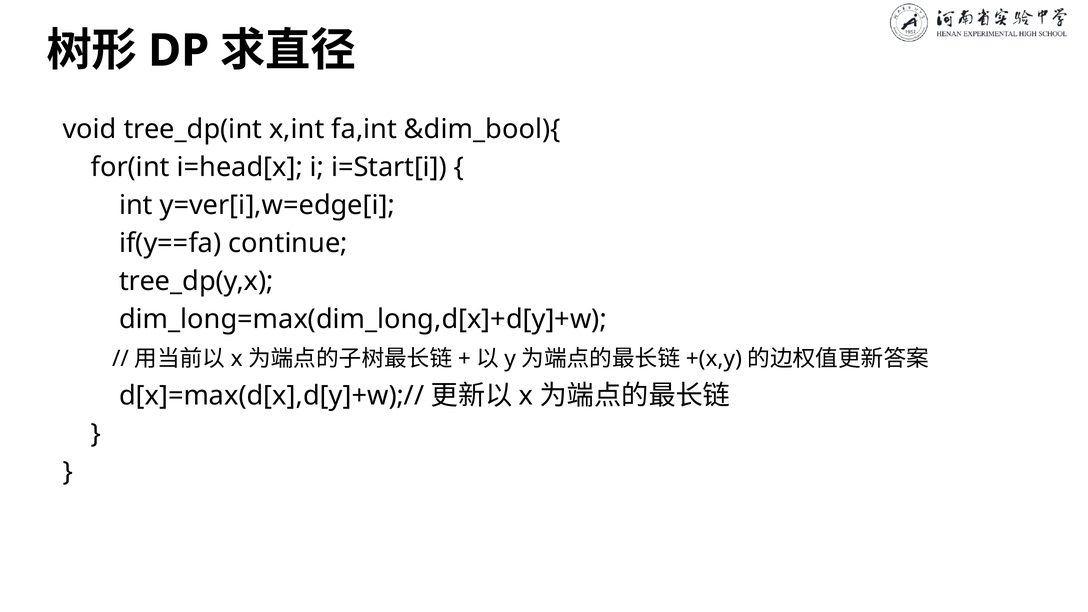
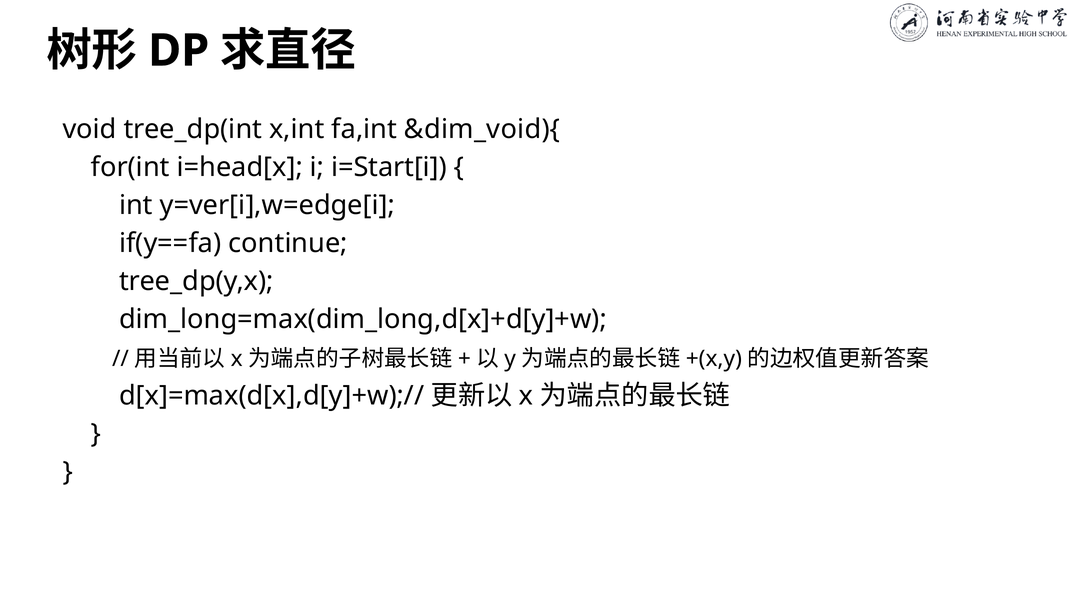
&dim_bool){: &dim_bool){ -> &dim_void){ (482, 129)
